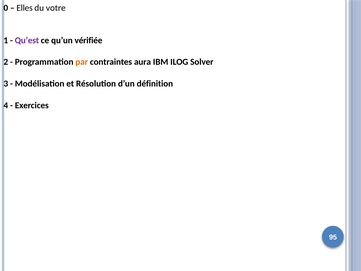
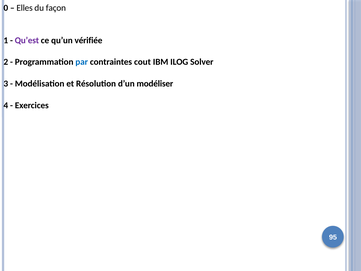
votre: votre -> façon (56, 8)
par colour: orange -> blue (82, 62)
aura: aura -> cout (142, 62)
définition: définition -> modéliser (155, 84)
